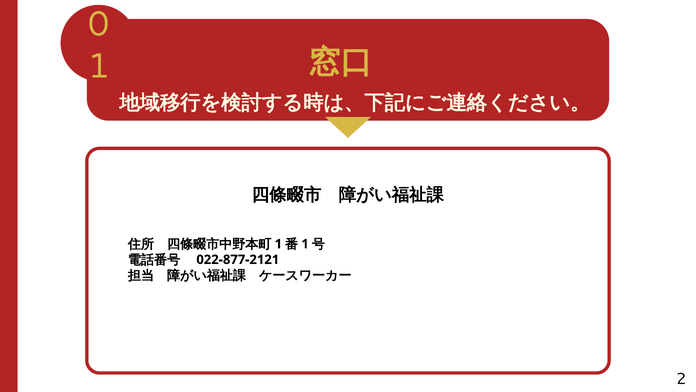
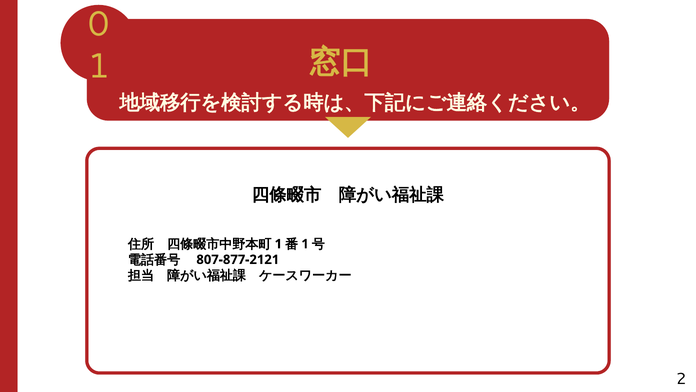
022-877-2121: 022-877-2121 -> 807-877-2121 (238, 259)
